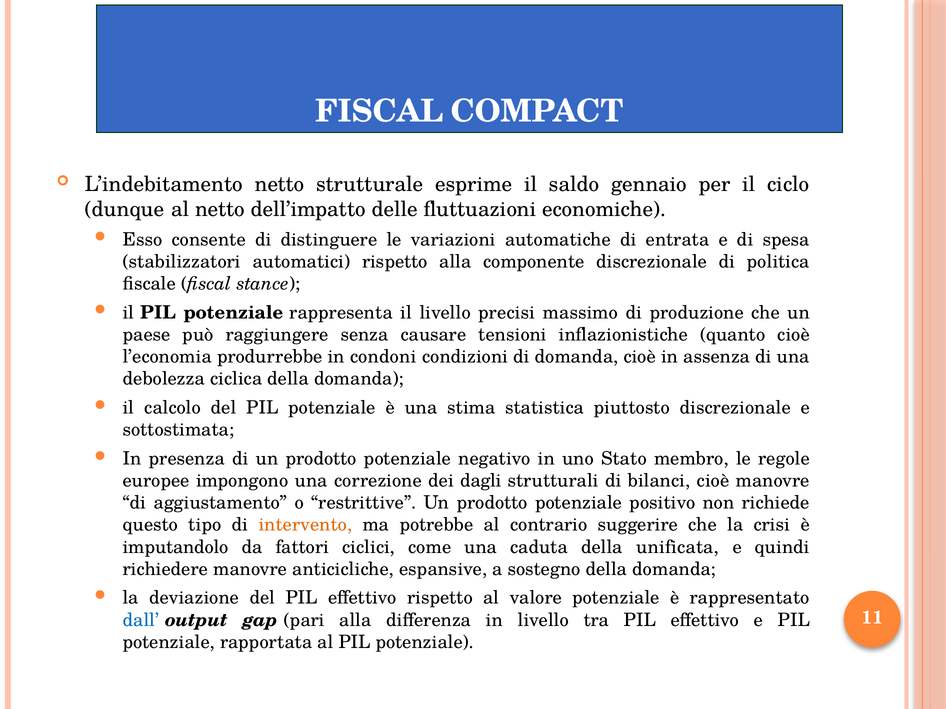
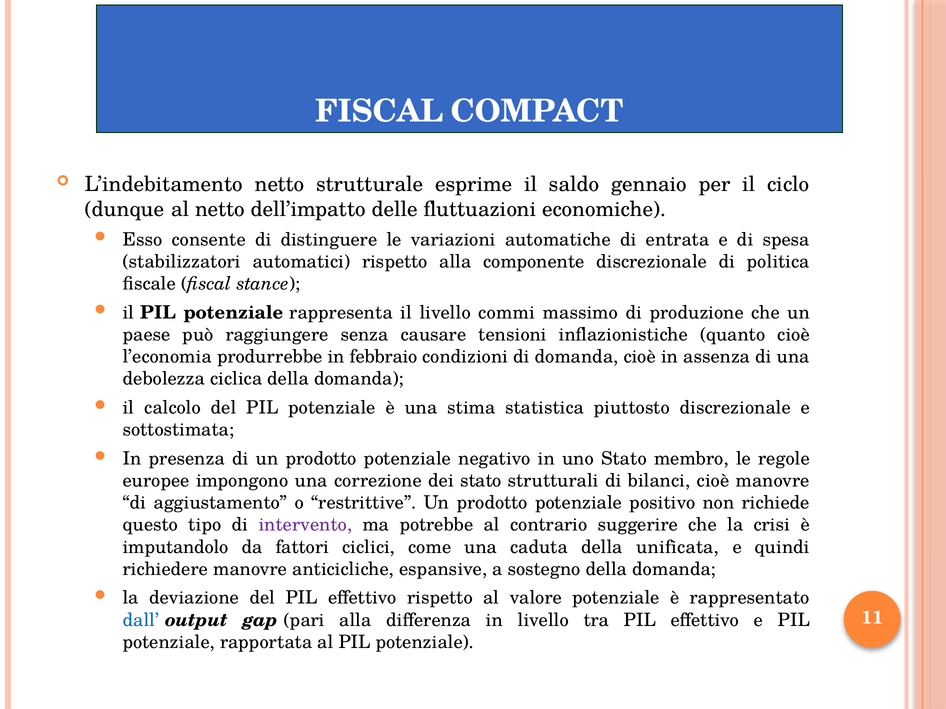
precisi: precisi -> commi (507, 313)
condoni: condoni -> febbraio (384, 357)
dei dagli: dagli -> stato (481, 481)
intervento colour: orange -> purple (305, 525)
